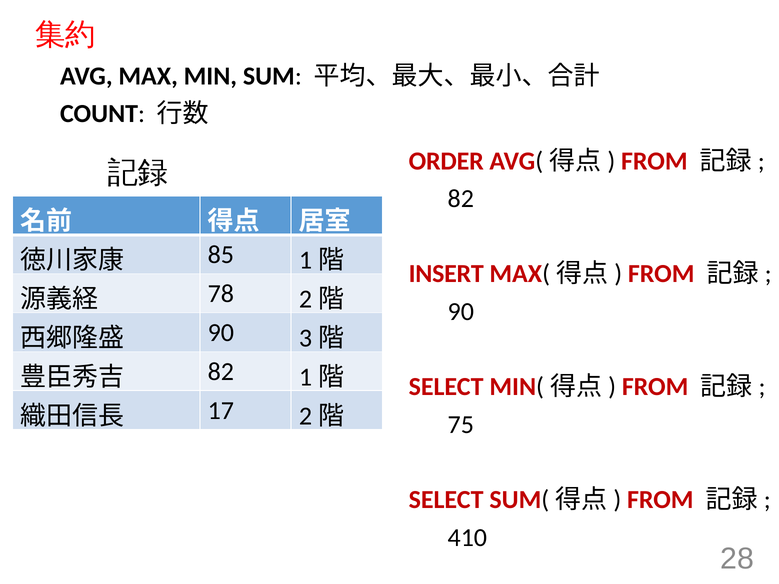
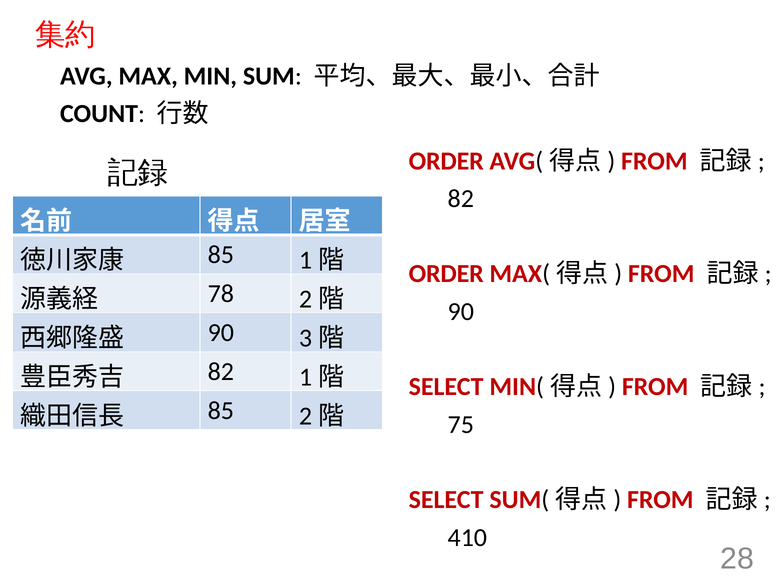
INSERT: INSERT -> ORDER (446, 274)
17: 17 -> 85 (221, 411)
